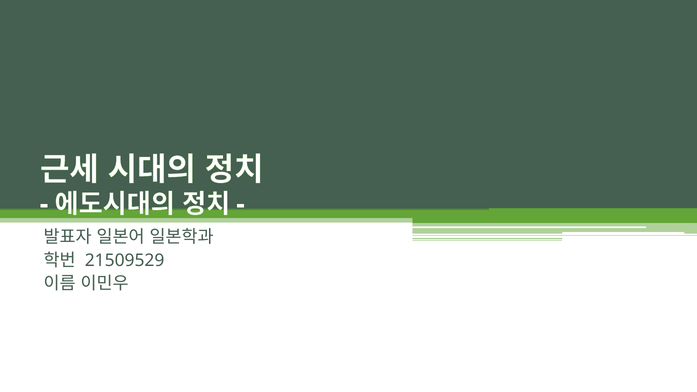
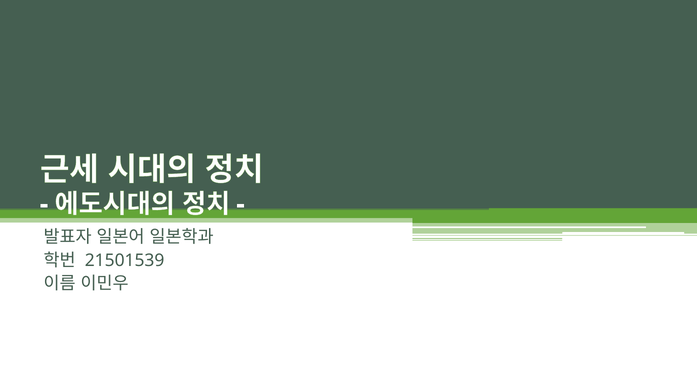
21509529: 21509529 -> 21501539 (125, 260)
